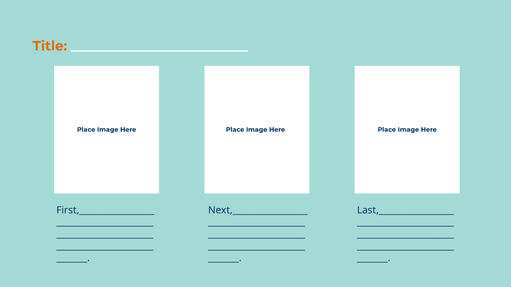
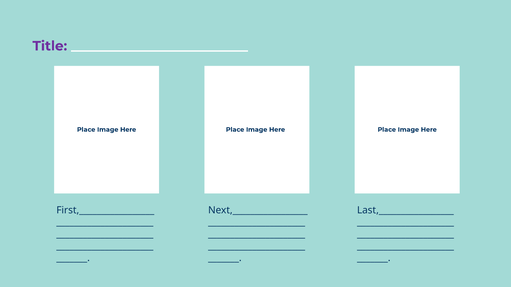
Title colour: orange -> purple (50, 46)
